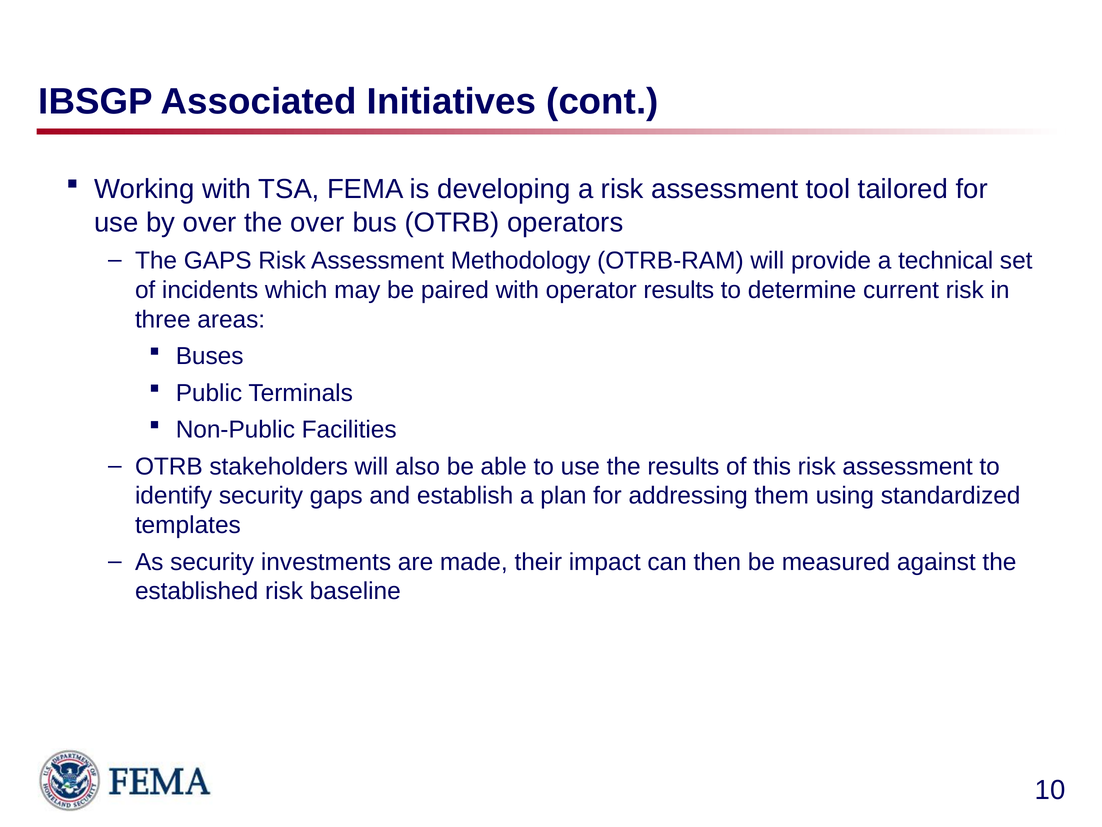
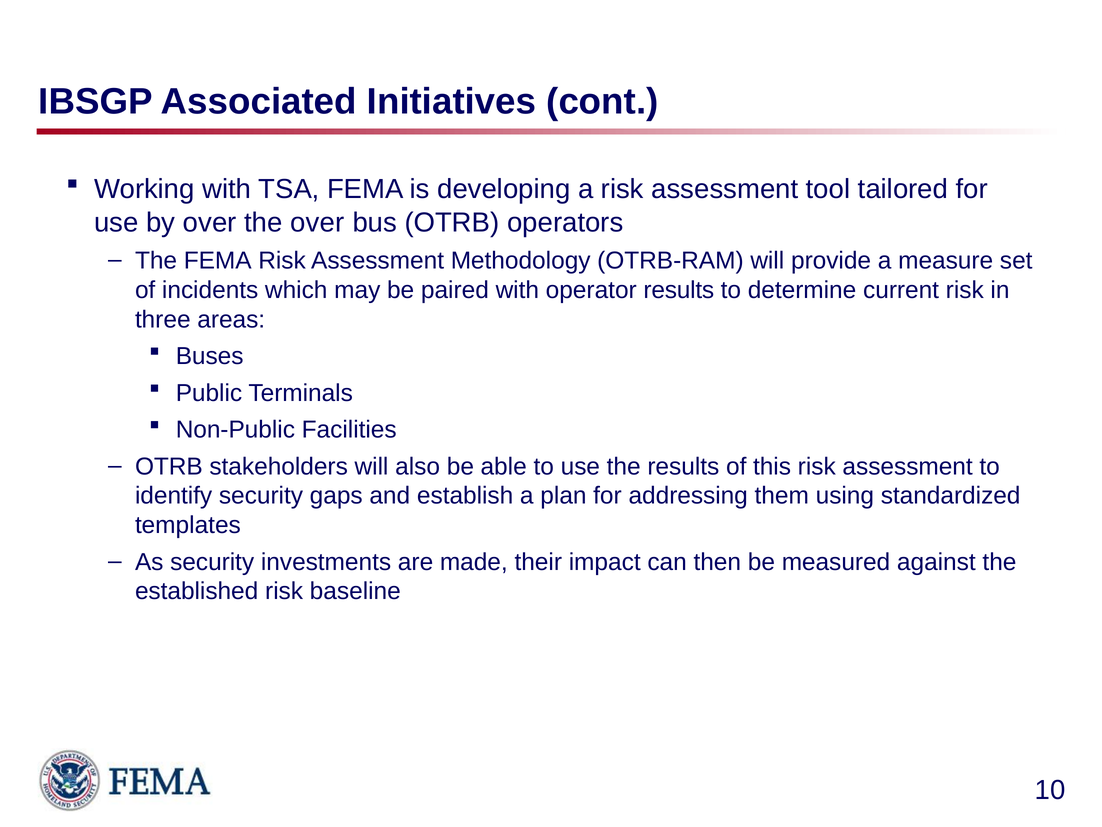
The GAPS: GAPS -> FEMA (218, 261)
technical: technical -> measure (946, 261)
